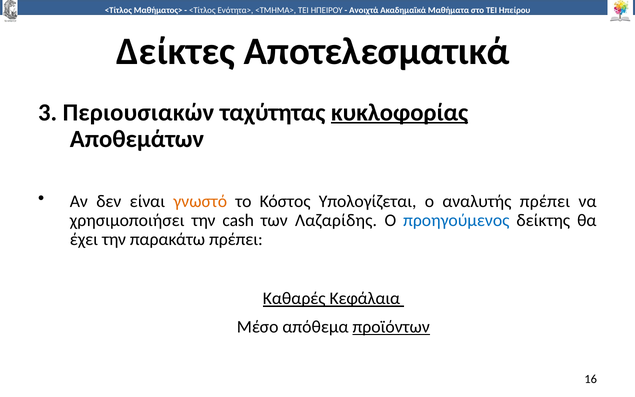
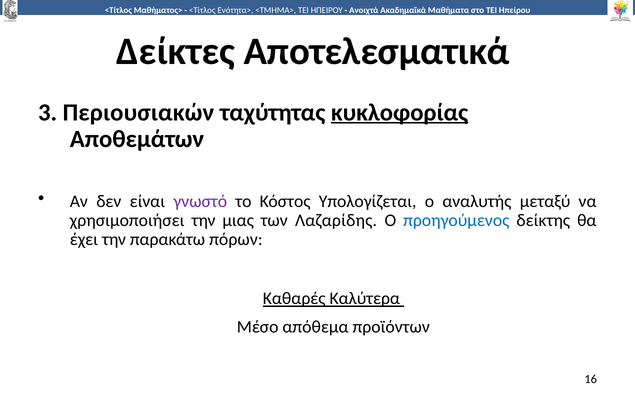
γνωστό colour: orange -> purple (200, 201)
αναλυτής πρέπει: πρέπει -> μεταξύ (545, 201)
cash: cash -> μιας (238, 220)
παρακάτω πρέπει: πρέπει -> πόρων (236, 239)
Κεφάλαια: Κεφάλαια -> Καλύτερα (365, 298)
προϊόντων underline: present -> none (391, 327)
